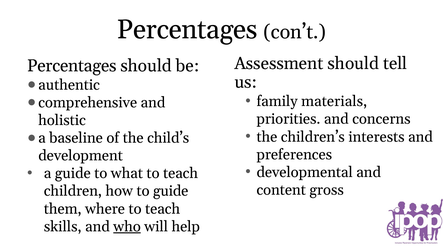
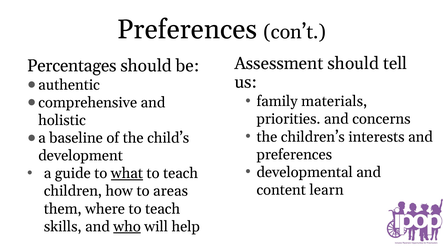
Percentages: Percentages -> Preferences (187, 30)
what underline: none -> present (127, 174)
gross: gross -> learn (327, 190)
to guide: guide -> areas (171, 191)
